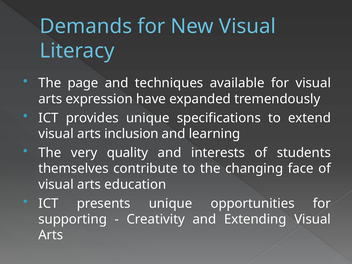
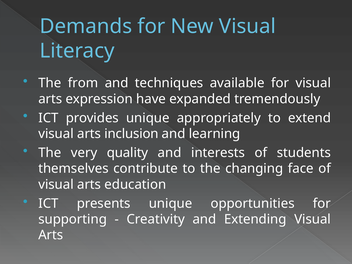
page: page -> from (83, 83)
specifications: specifications -> appropriately (219, 118)
